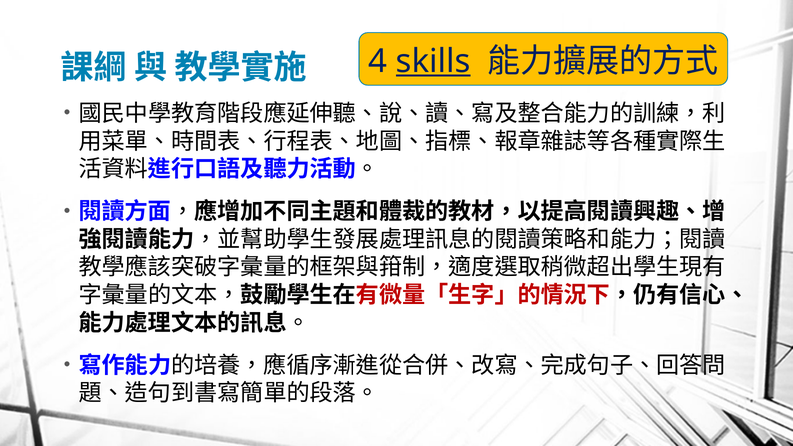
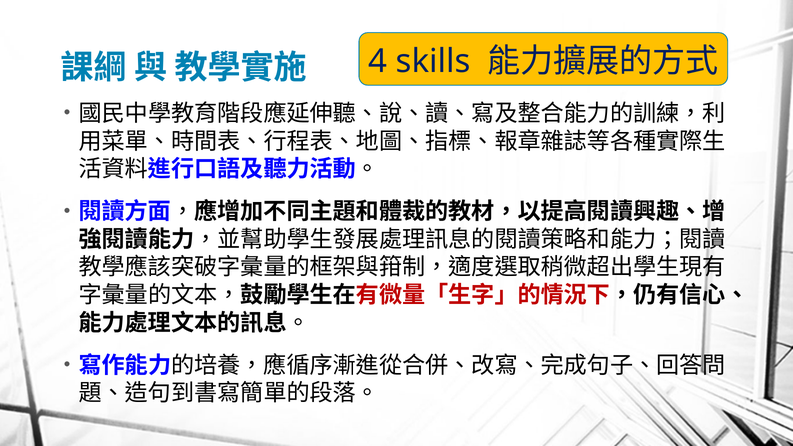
skills underline: present -> none (433, 61)
